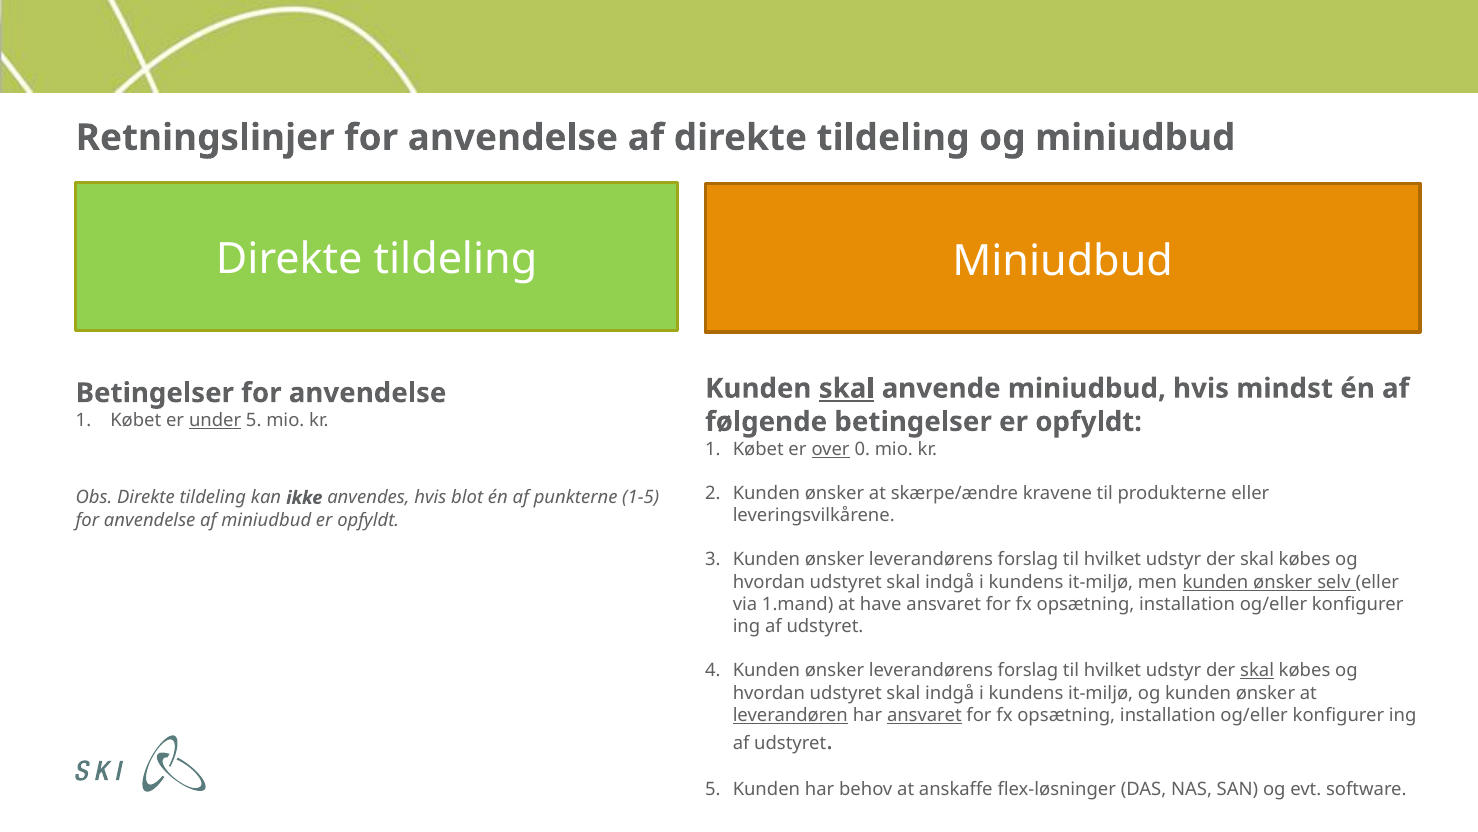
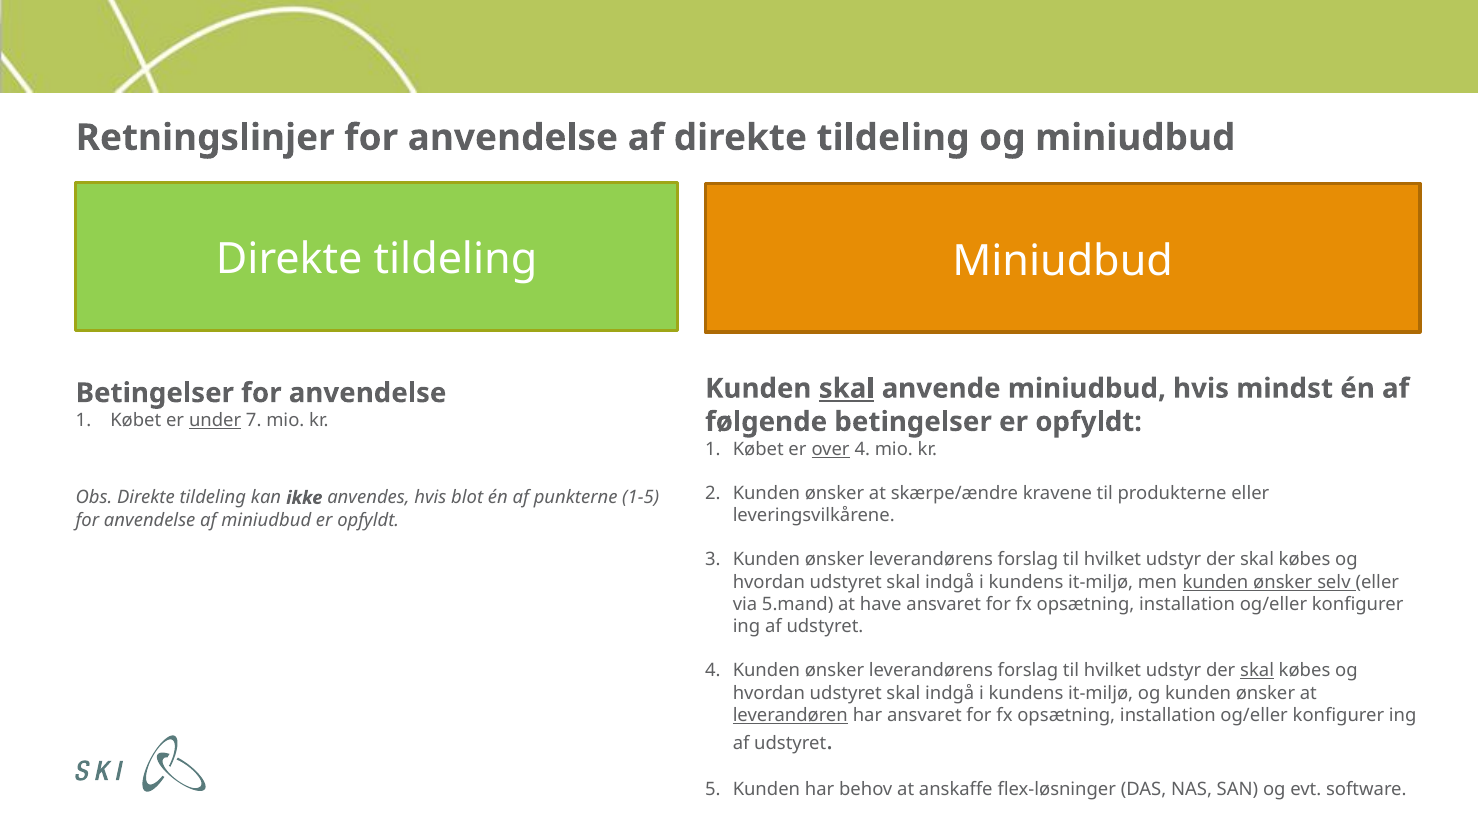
under 5: 5 -> 7 (254, 420)
over 0: 0 -> 4 (862, 449)
1.mand: 1.mand -> 5.mand (798, 604)
ansvaret underline: present -> none (924, 715)
